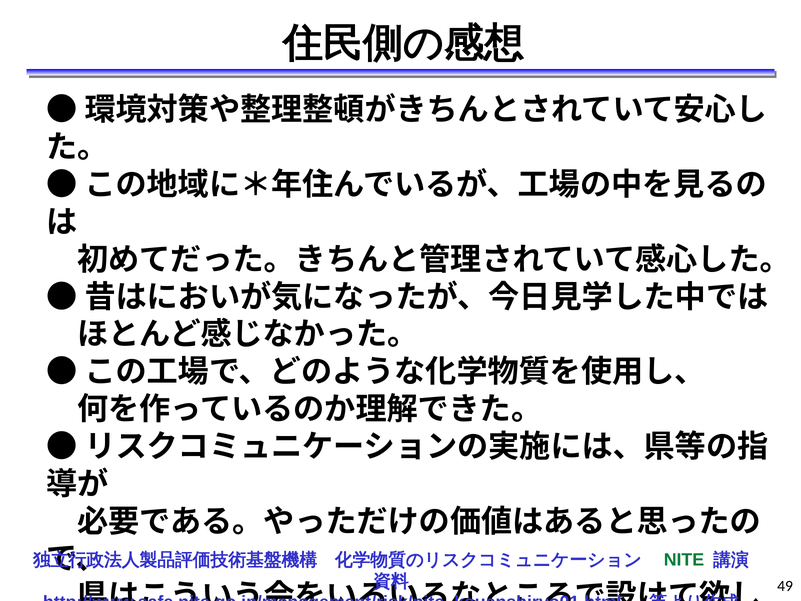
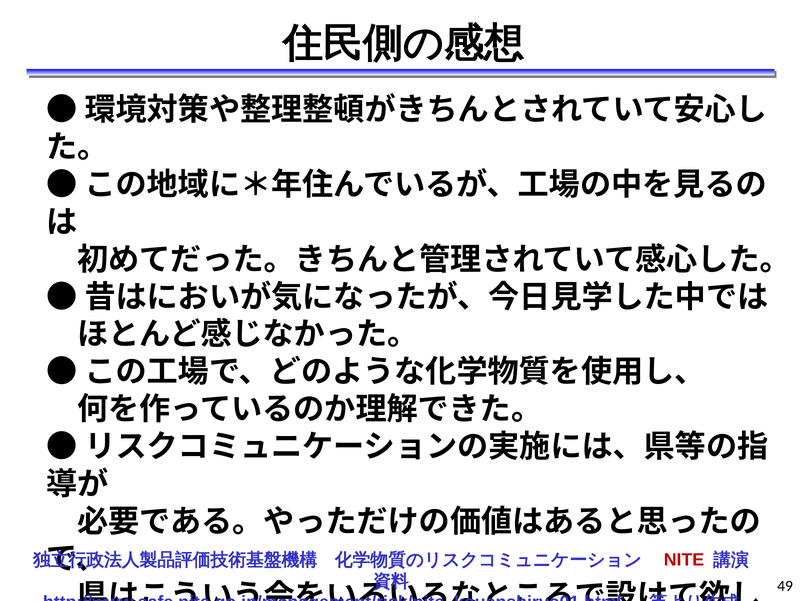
NITE colour: green -> red (684, 560)
